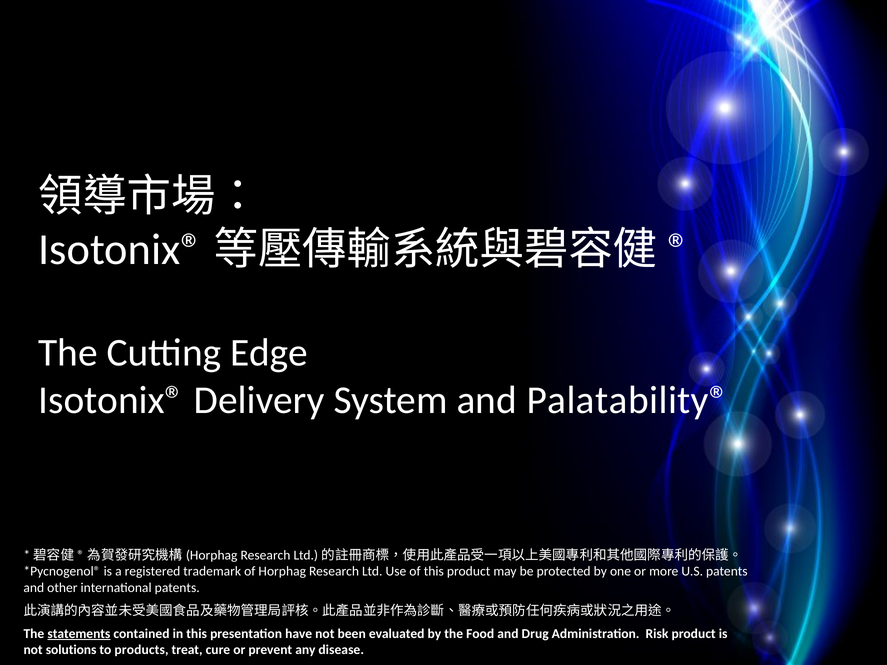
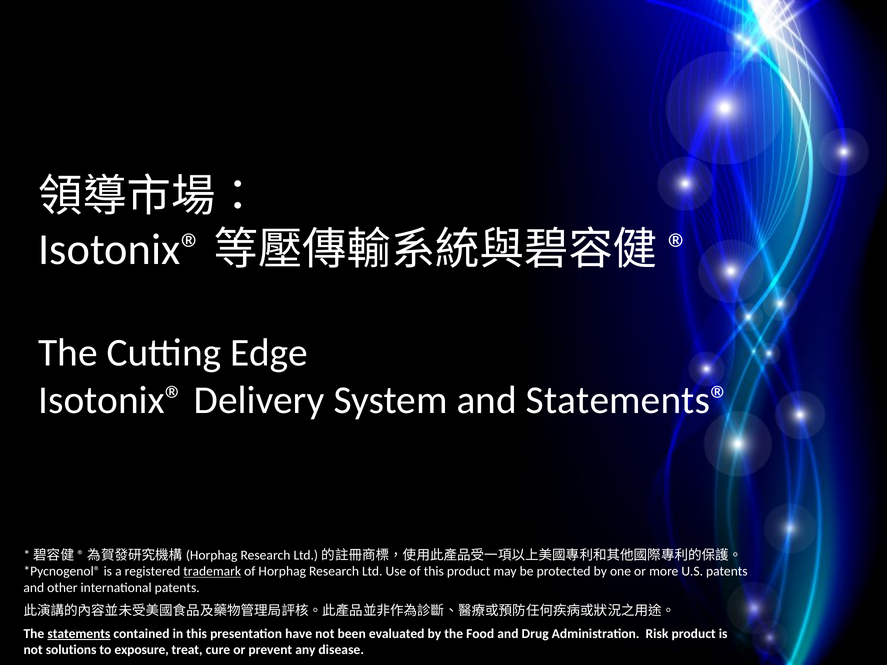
Palatability®: Palatability® -> Statements® (628, 400)
trademark underline: none -> present (212, 572)
products: products -> exposure (142, 650)
